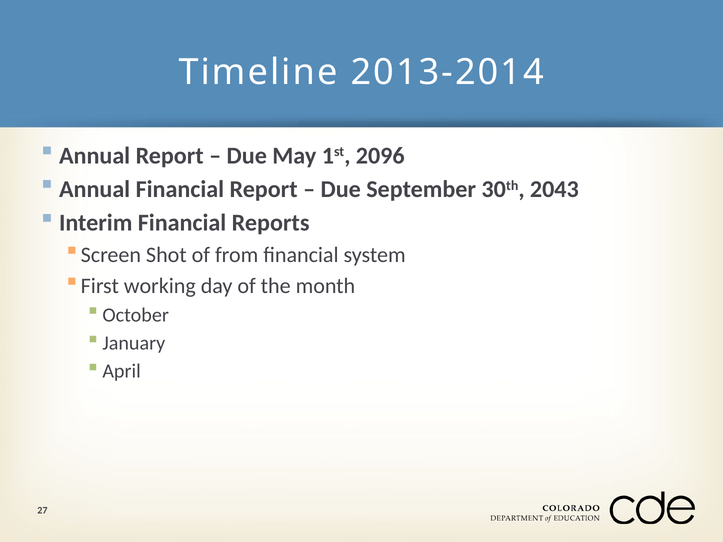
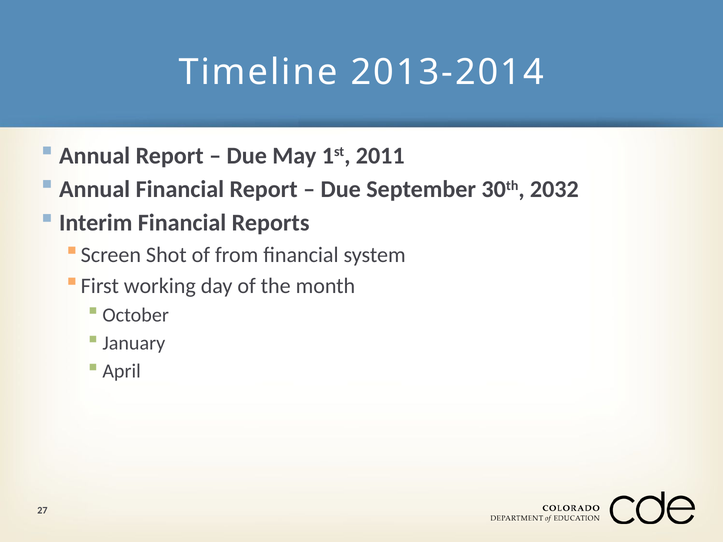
2096: 2096 -> 2011 (380, 156)
2043: 2043 -> 2032 (554, 189)
